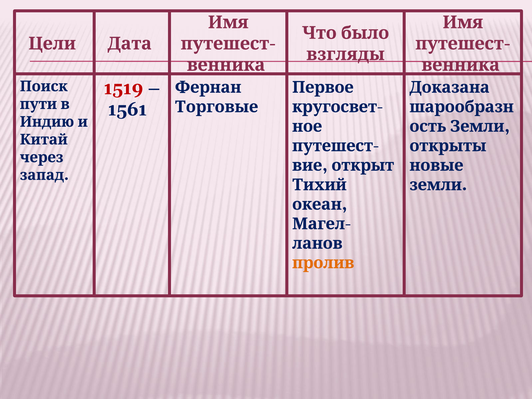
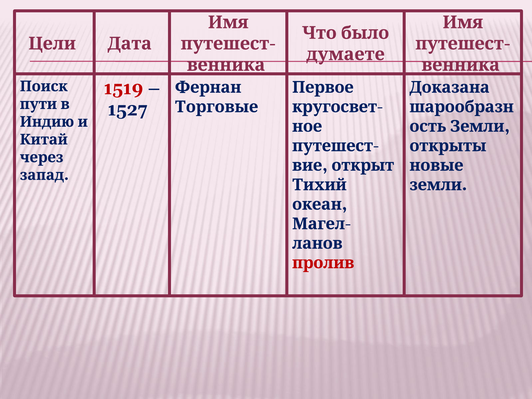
взгляды: взгляды -> думаете (346, 54)
1561: 1561 -> 1527 (128, 110)
пролив colour: orange -> red (323, 263)
